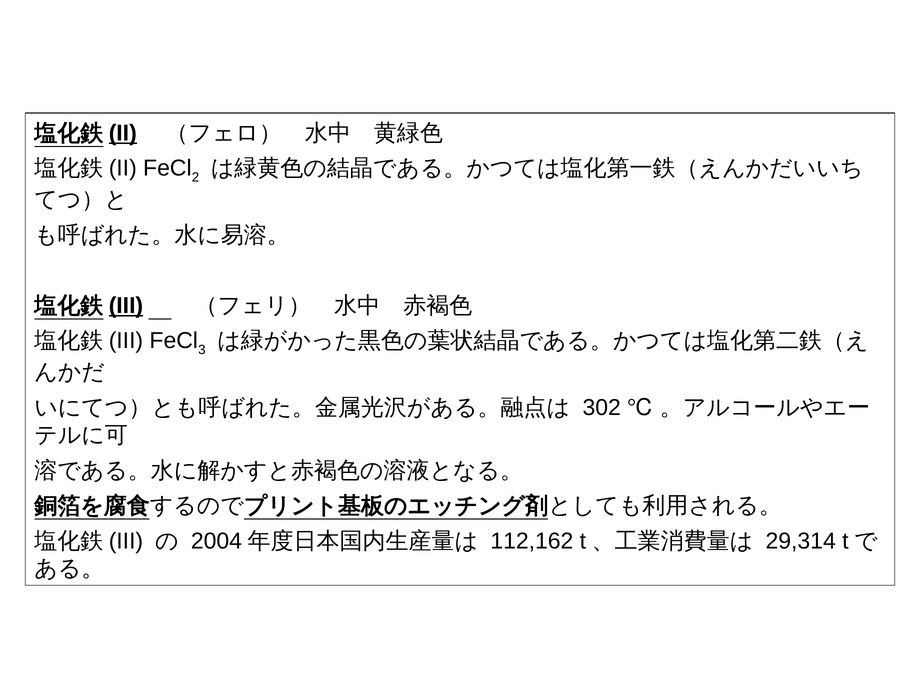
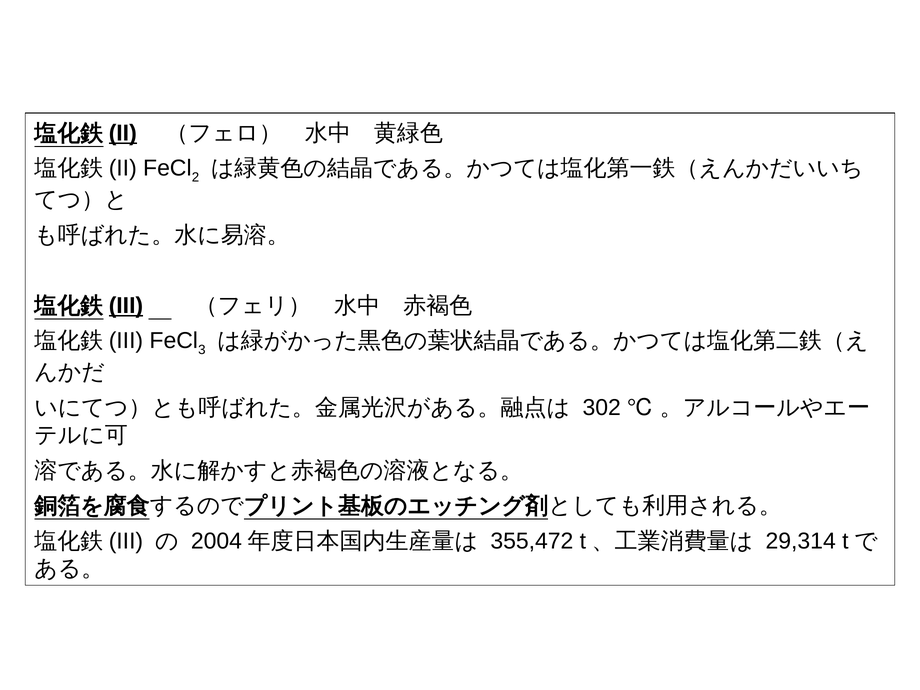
112,162: 112,162 -> 355,472 (532, 541)
